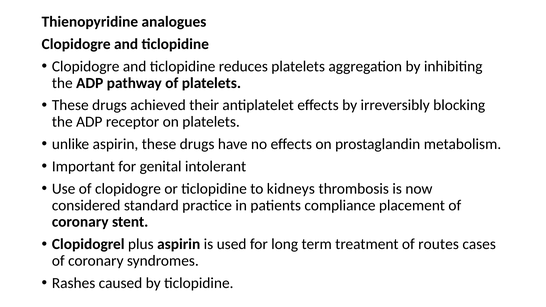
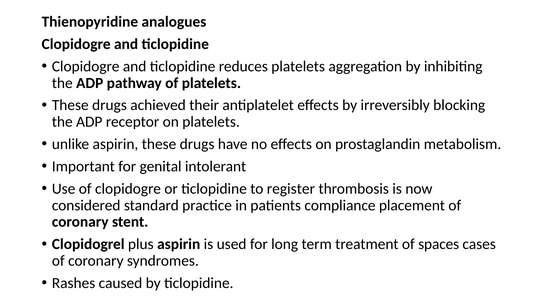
kidneys: kidneys -> register (291, 189)
routes: routes -> spaces (439, 244)
